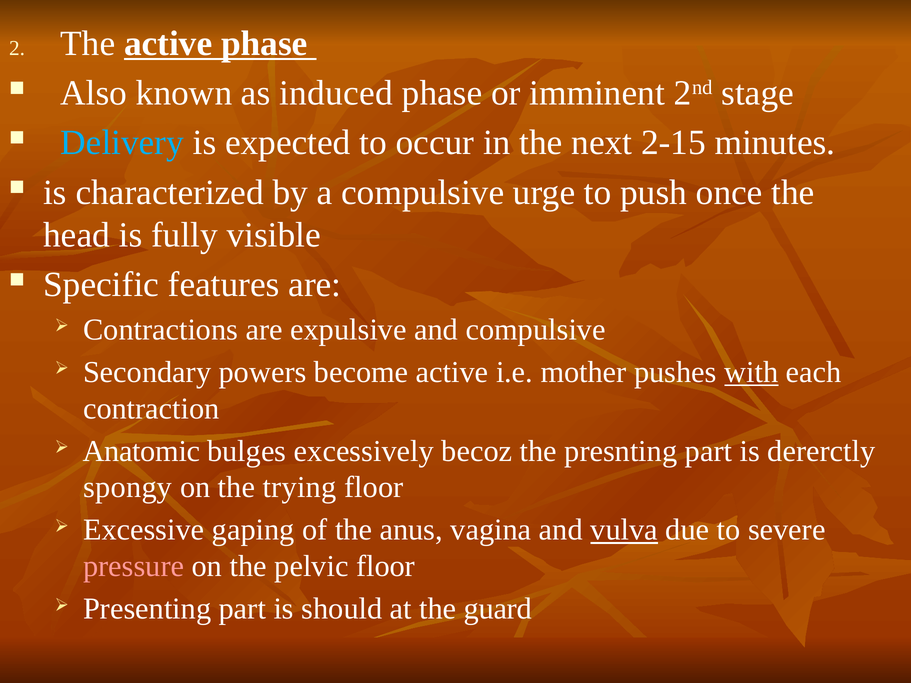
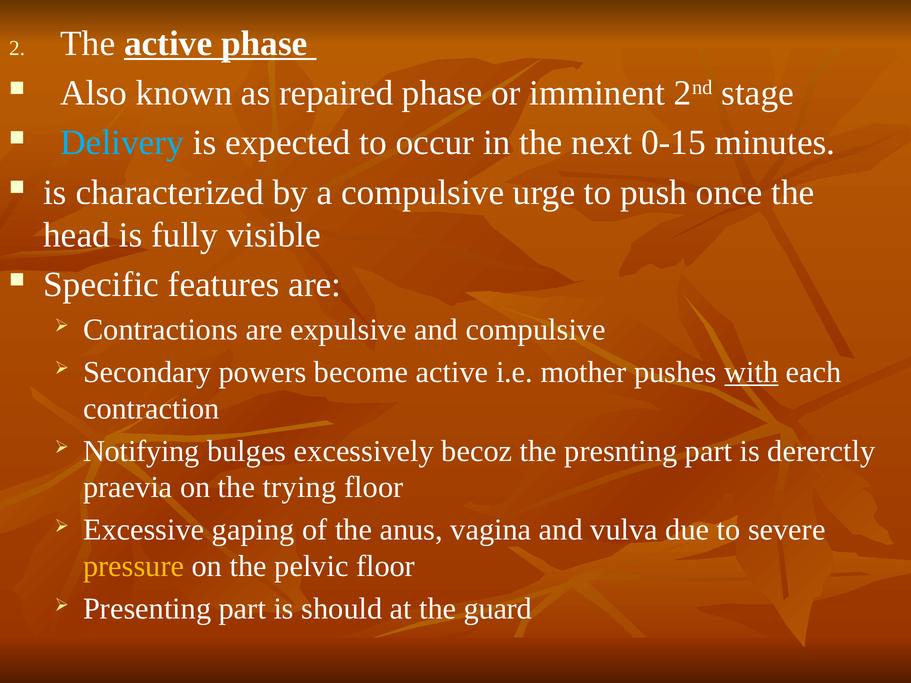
induced: induced -> repaired (336, 93)
2-15: 2-15 -> 0-15 (673, 143)
Anatomic: Anatomic -> Notifying (141, 451)
spongy: spongy -> praevia (128, 488)
vulva underline: present -> none (624, 530)
pressure colour: pink -> yellow (134, 567)
